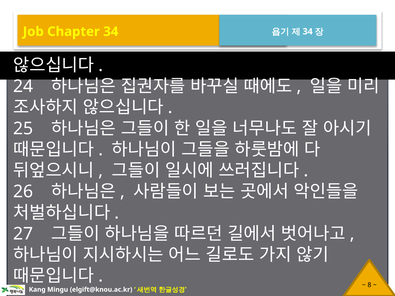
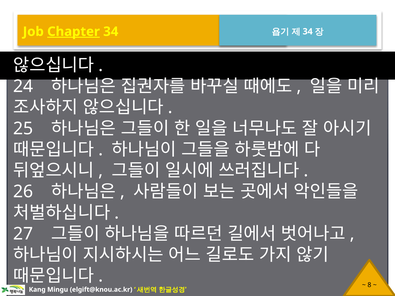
Chapter underline: none -> present (74, 32)
